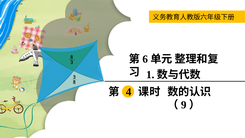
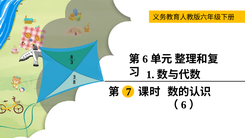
4: 4 -> 7 (129, 92)
9: 9 -> 6 (184, 105)
